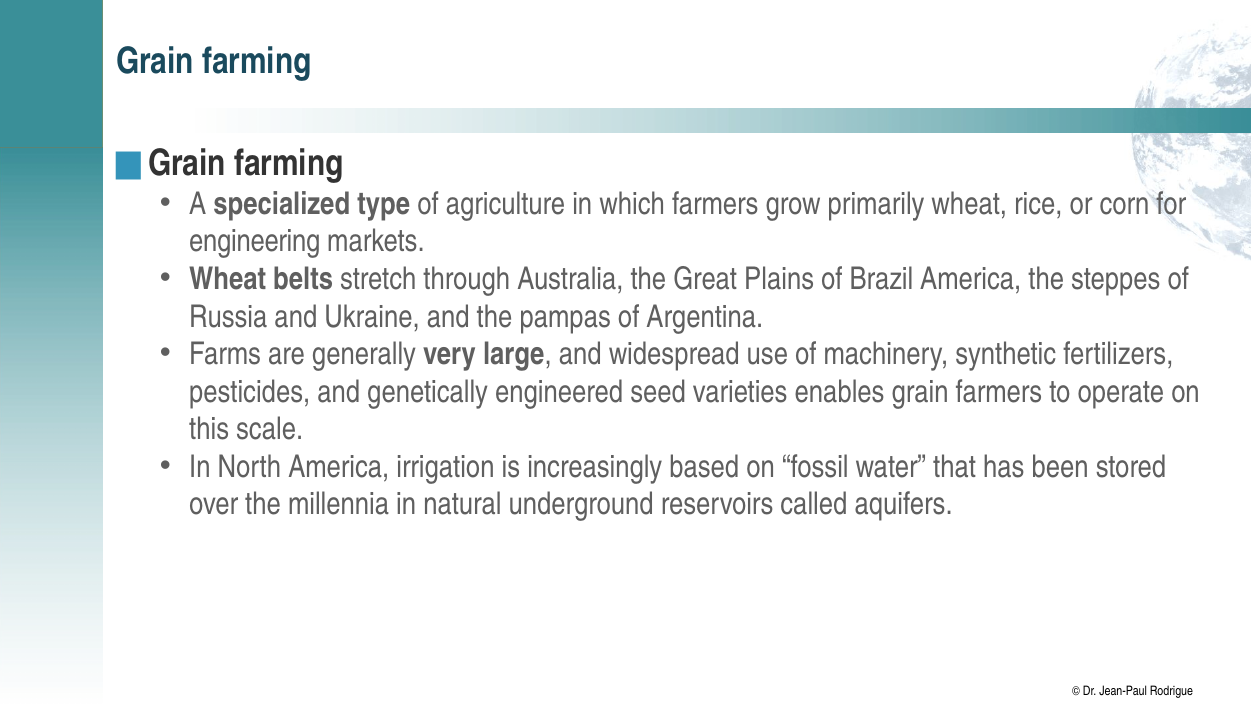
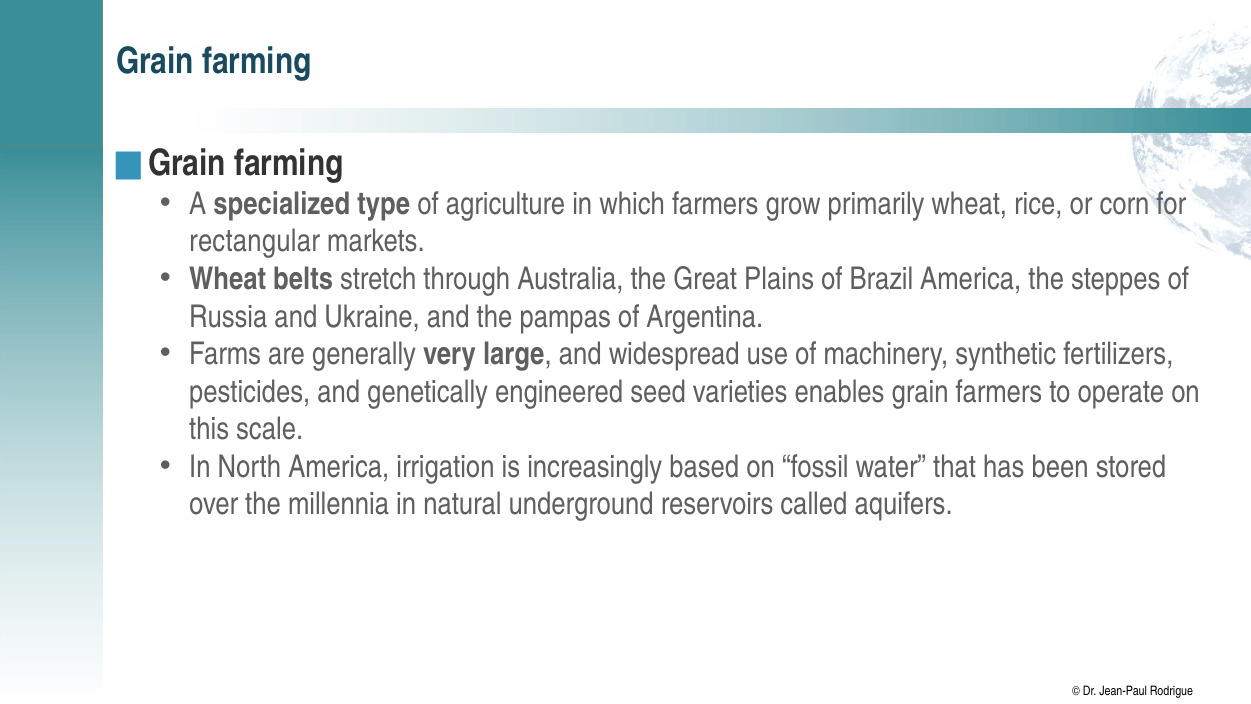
engineering: engineering -> rectangular (255, 242)
